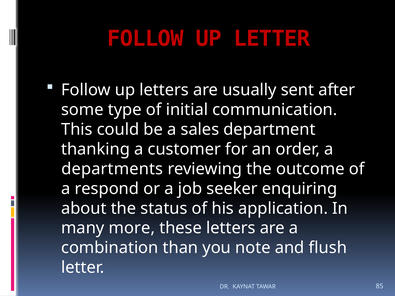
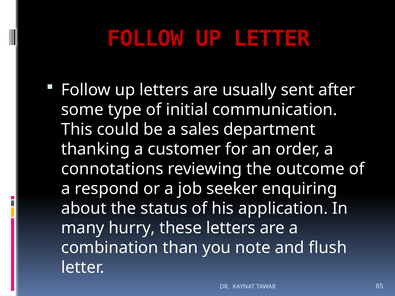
departments: departments -> connotations (112, 169)
more: more -> hurry (132, 228)
